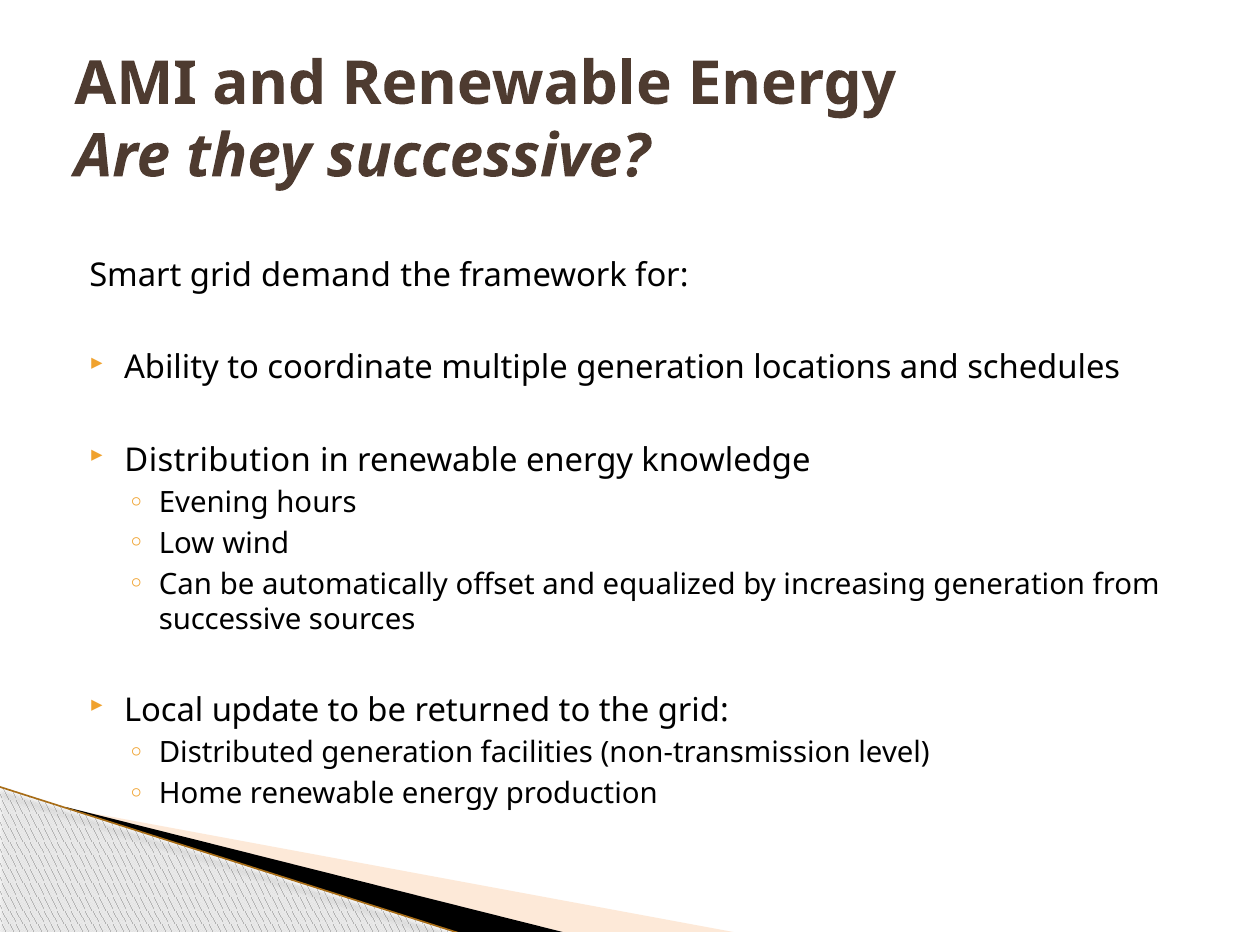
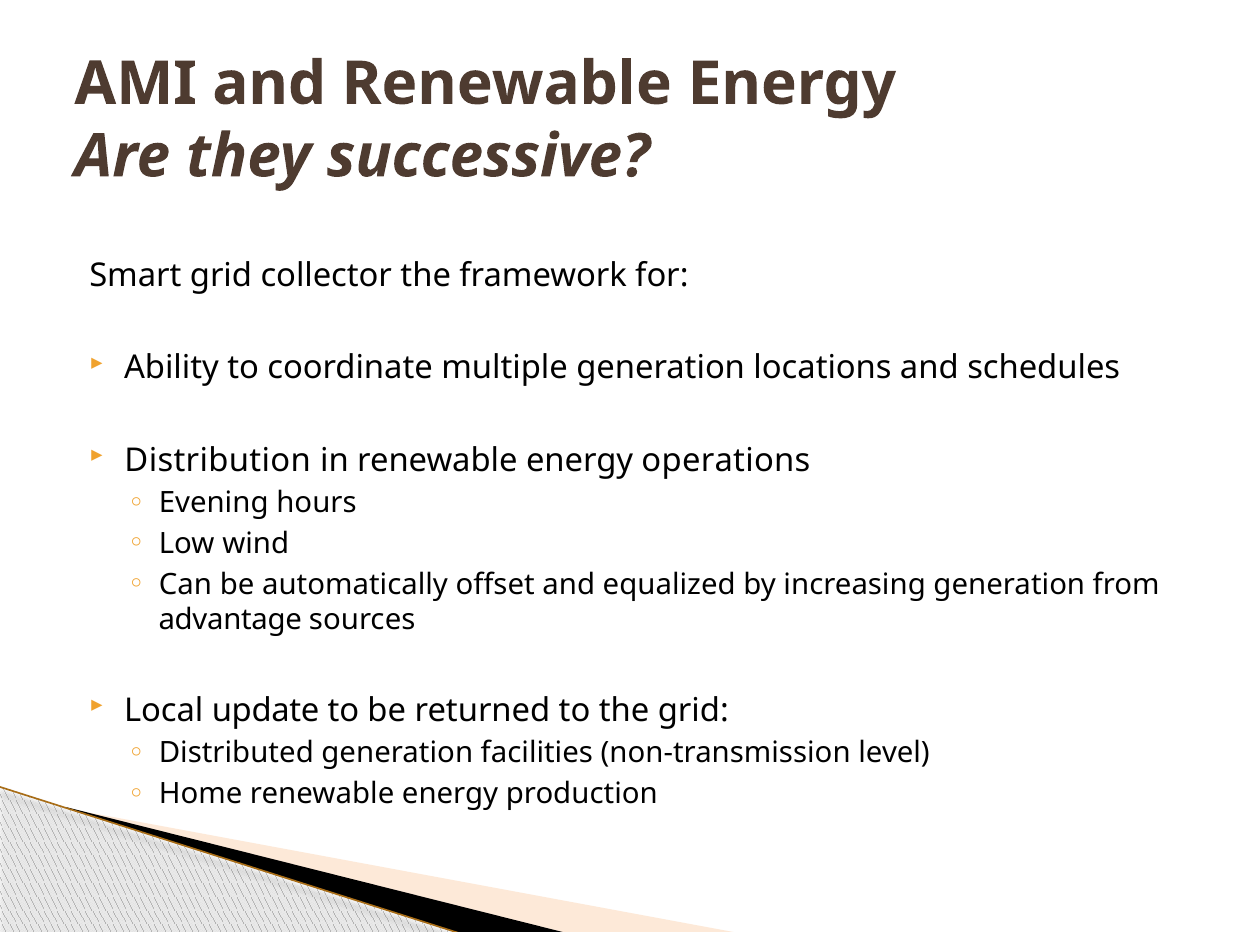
demand: demand -> collector (326, 276)
knowledge: knowledge -> operations (726, 461)
successive: successive -> advantage (230, 620)
